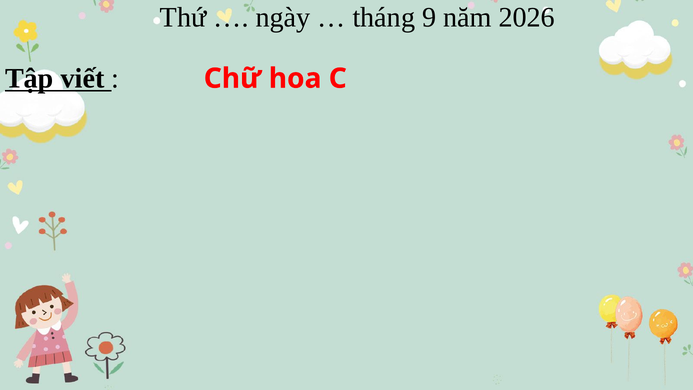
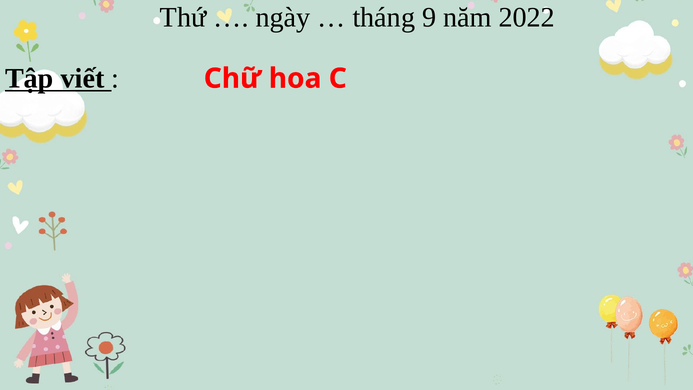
2026: 2026 -> 2022 (527, 18)
